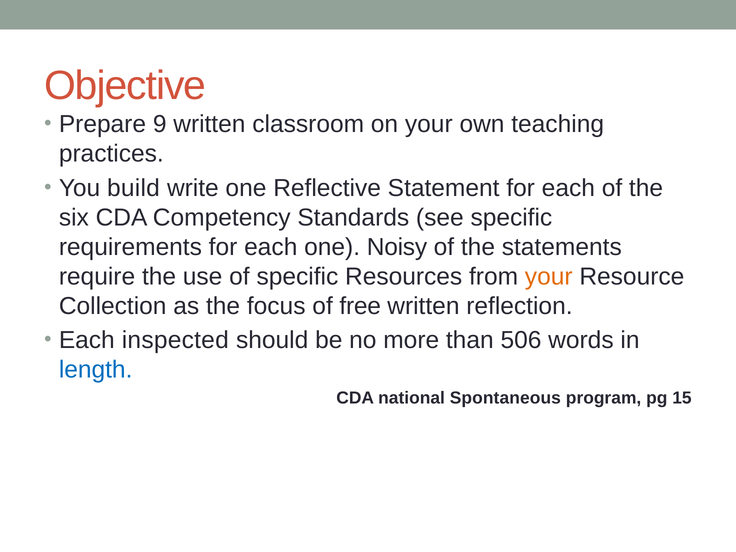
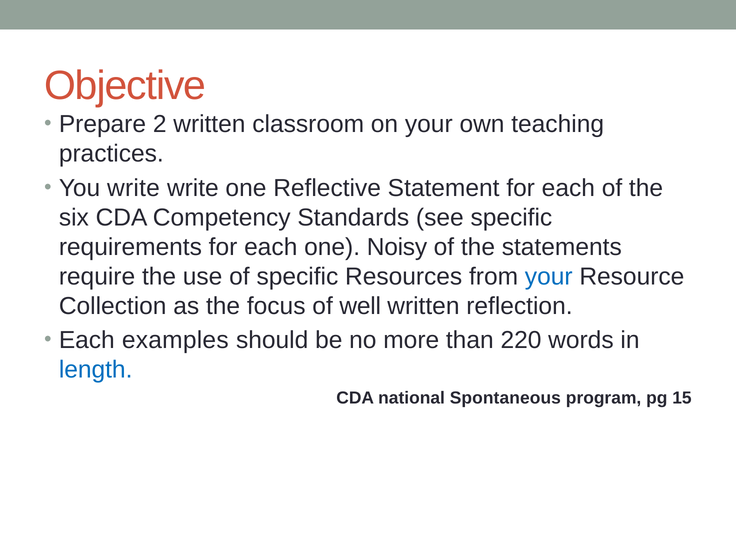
9: 9 -> 2 (160, 124)
You build: build -> write (133, 188)
your colour: orange -> blue (549, 276)
free: free -> well (360, 306)
inspected: inspected -> examples (175, 340)
506: 506 -> 220 (521, 340)
